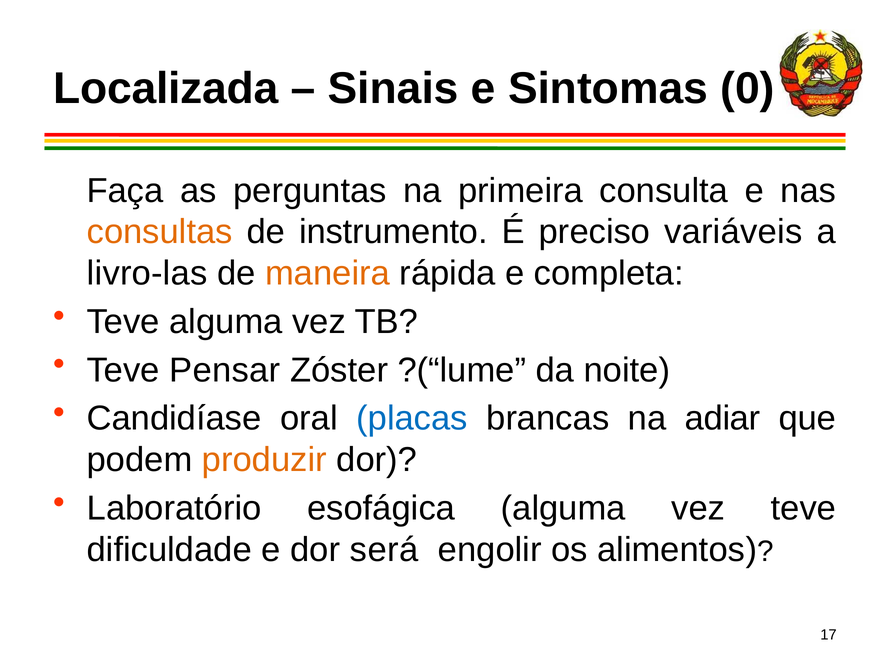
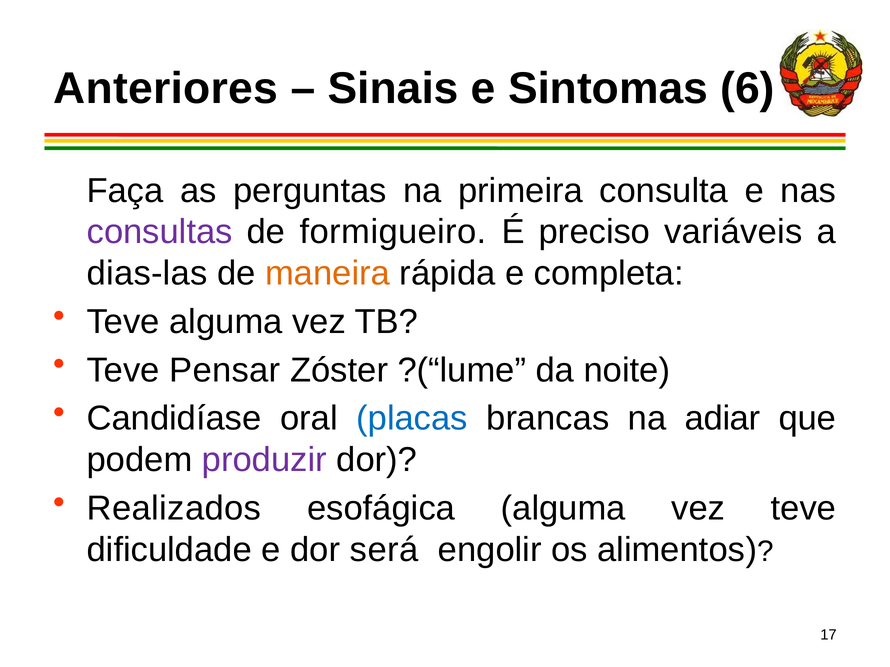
Localizada: Localizada -> Anteriores (166, 88)
0: 0 -> 6 (748, 88)
consultas colour: orange -> purple (160, 232)
instrumento: instrumento -> formigueiro (393, 232)
livro-las: livro-las -> dias-las (147, 274)
produzir colour: orange -> purple (264, 460)
Laboratório: Laboratório -> Realizados (174, 509)
